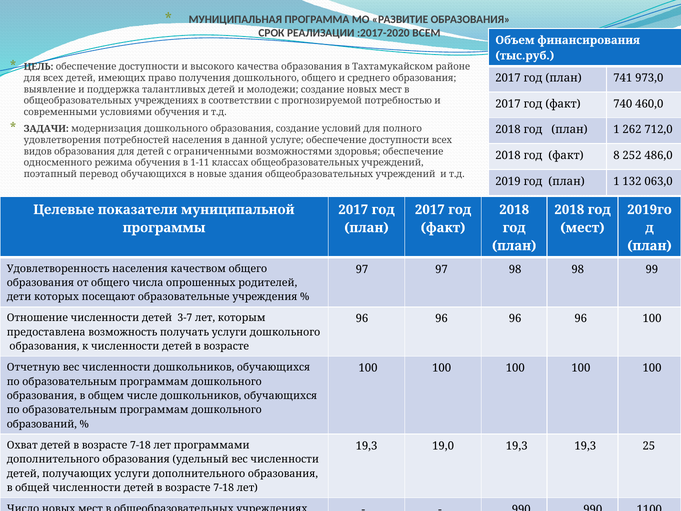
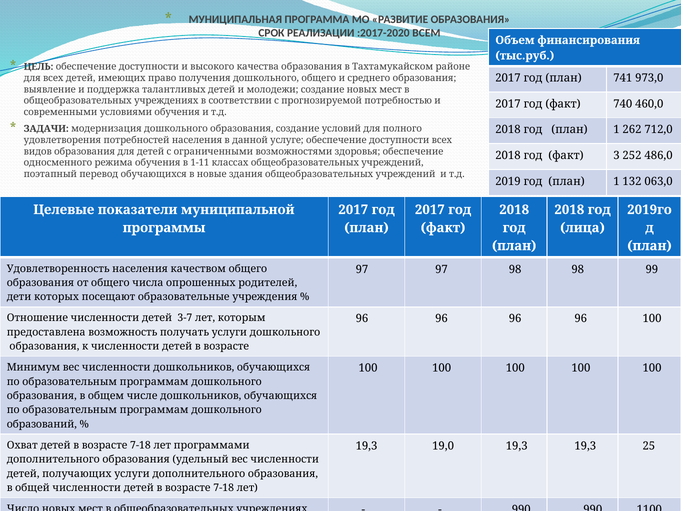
8: 8 -> 3 (616, 155)
мест: мест -> лица (582, 228)
Отчетную: Отчетную -> Минимум (33, 367)
